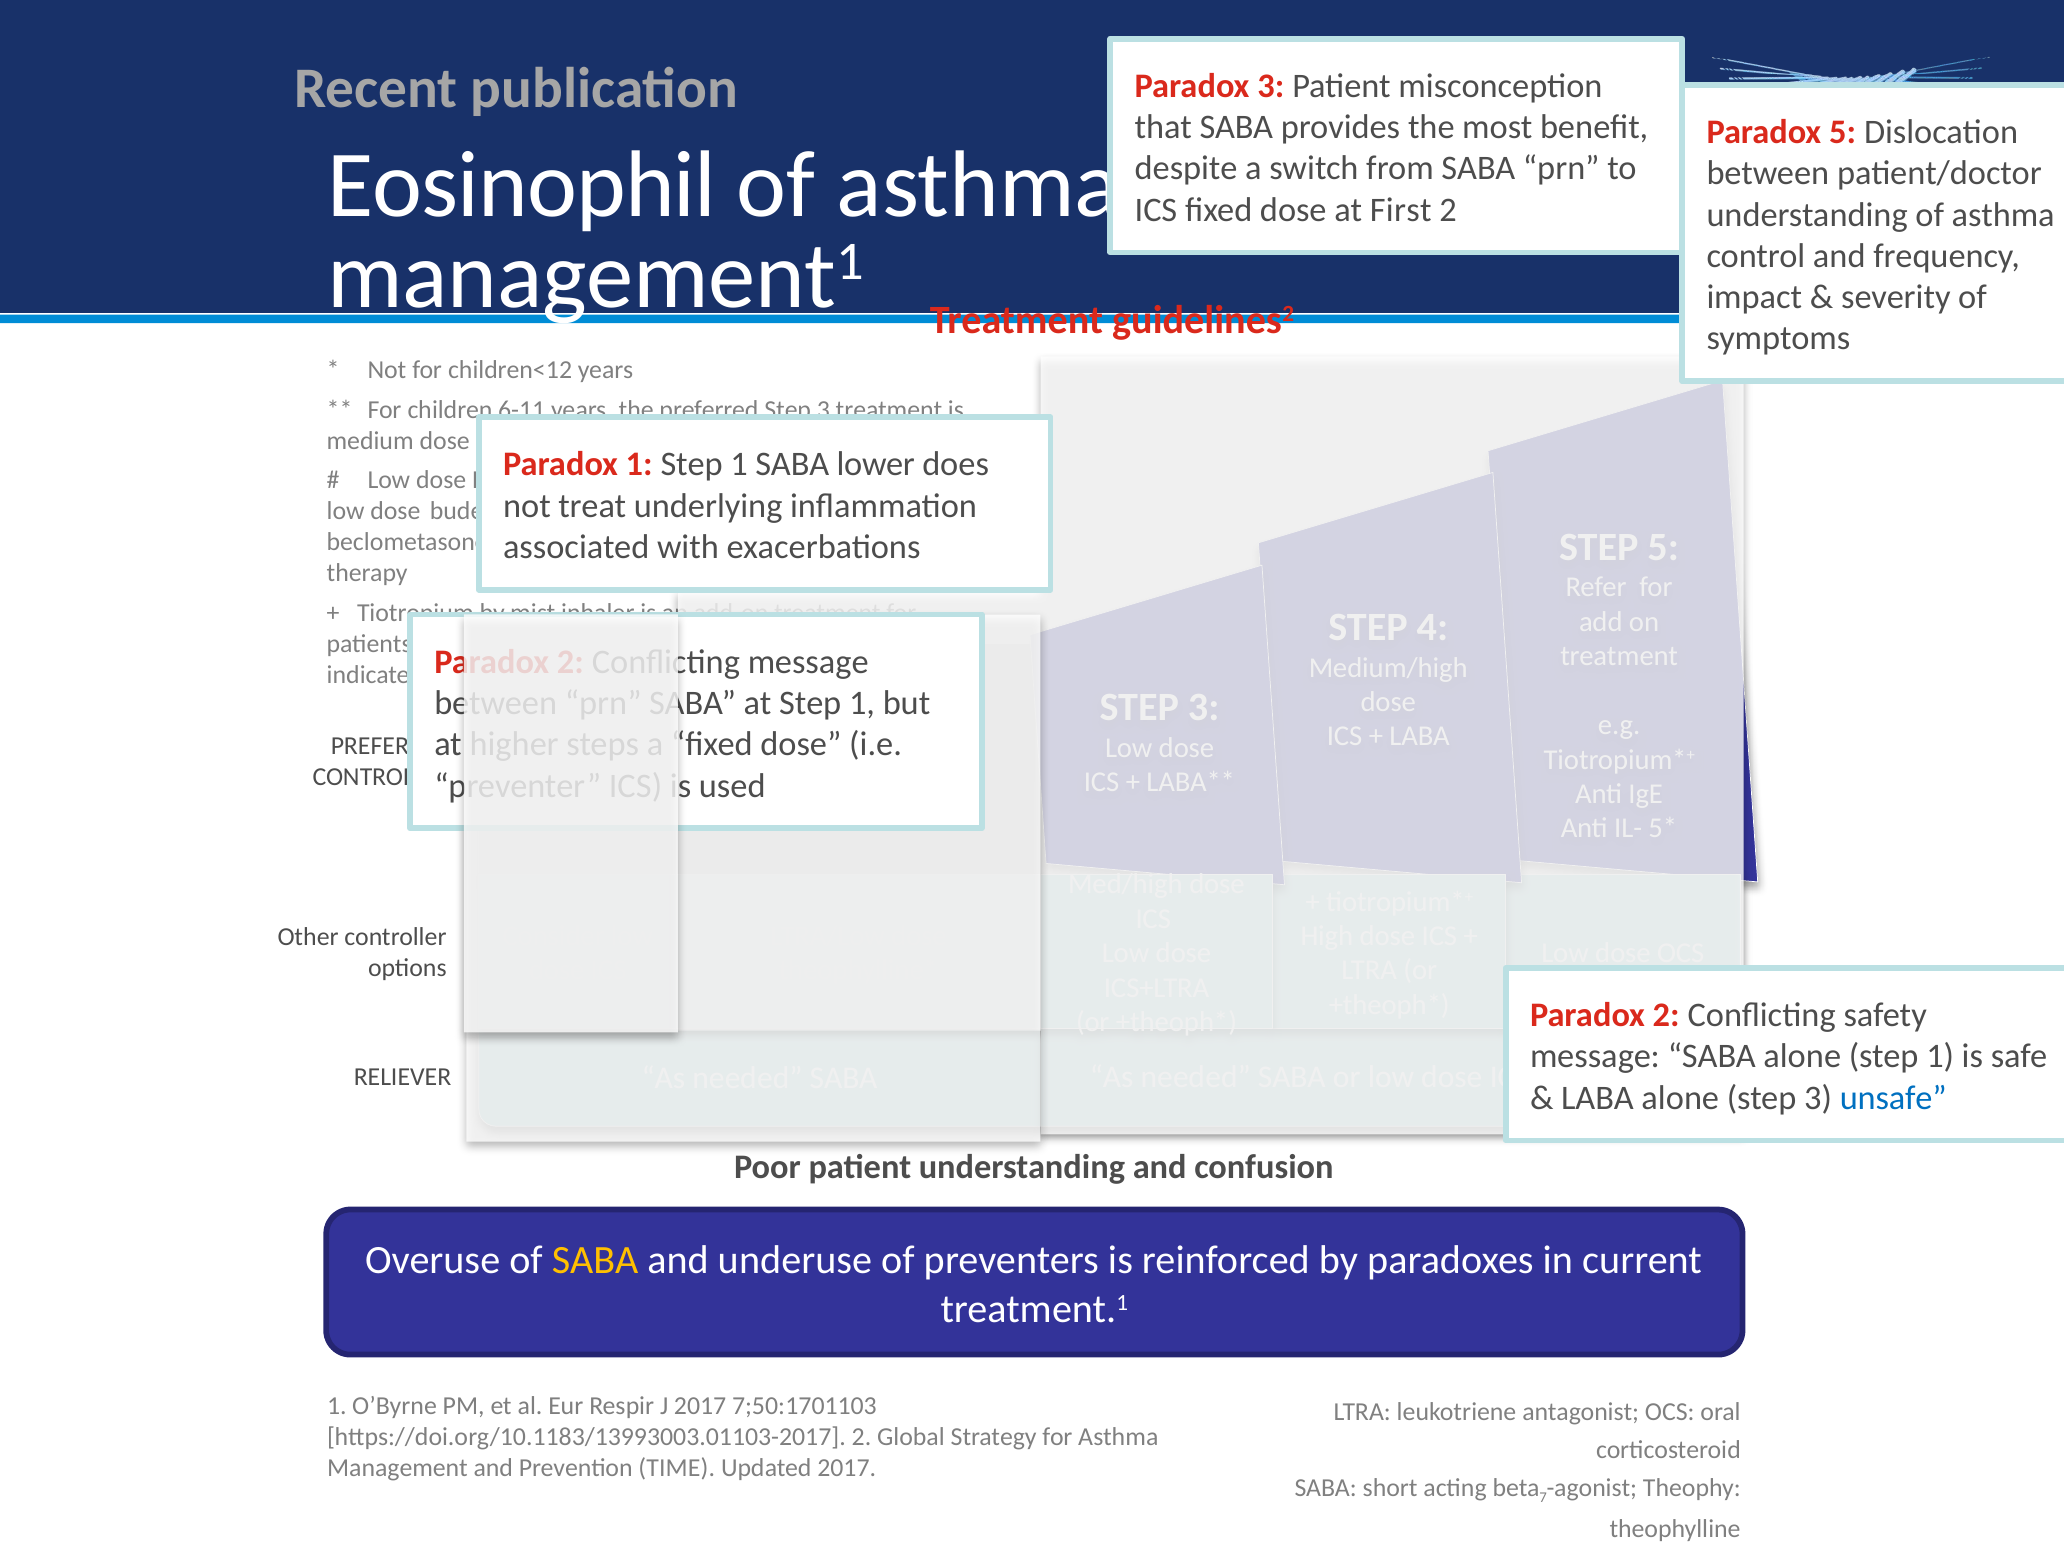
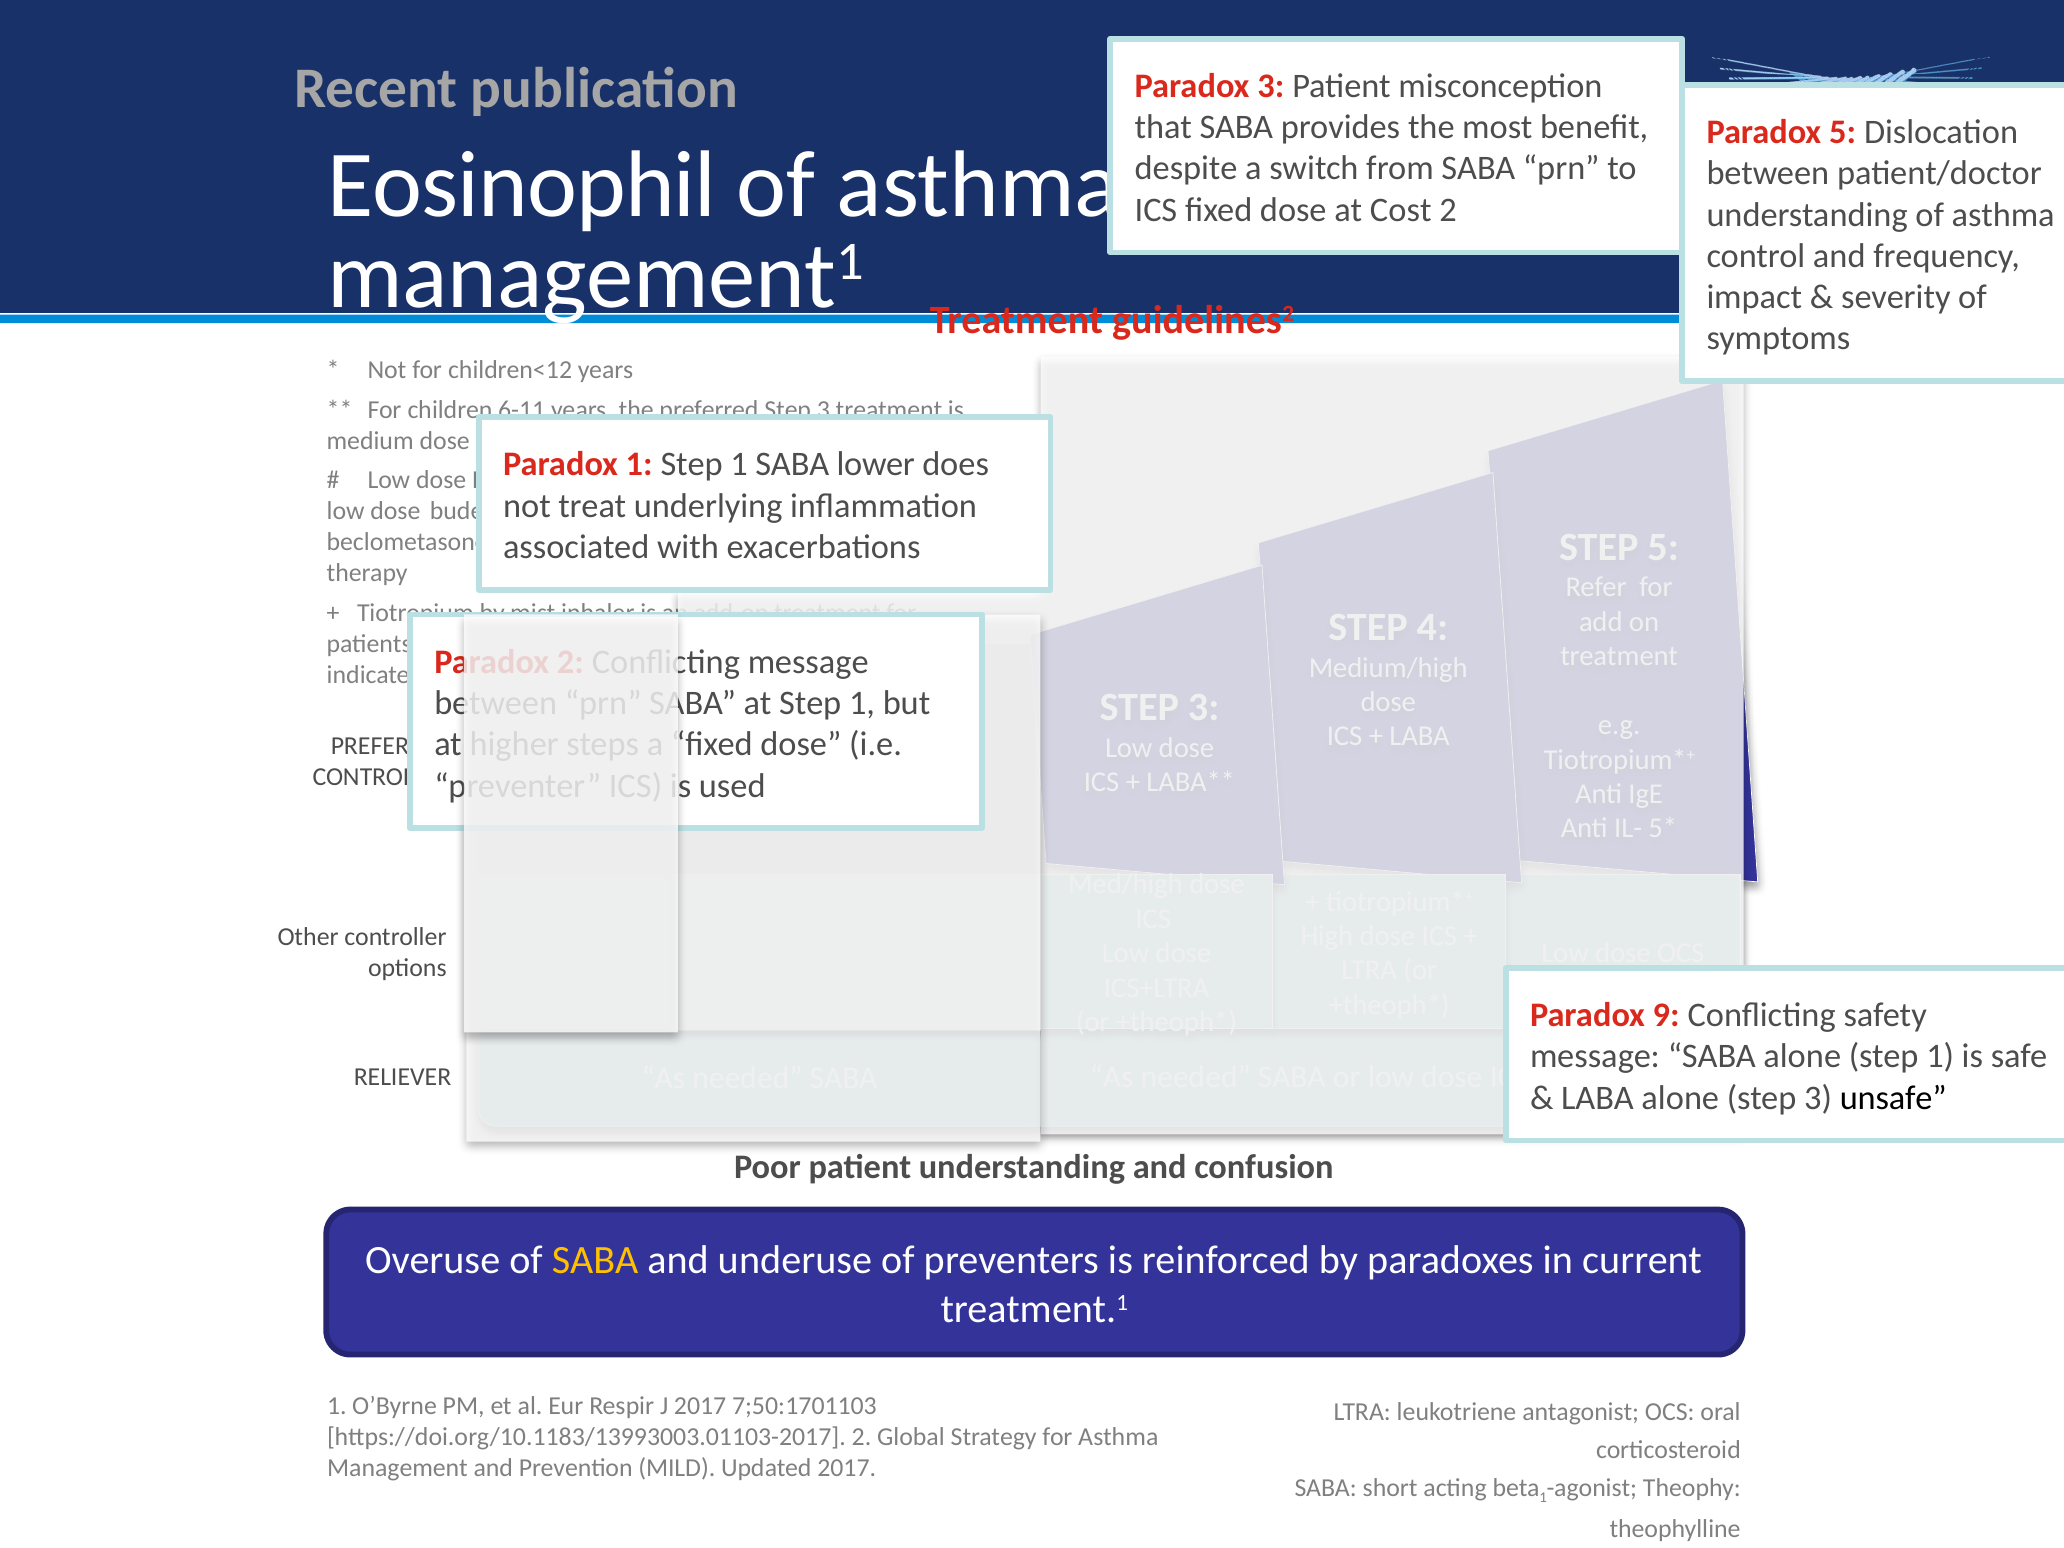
First: First -> Cost (1401, 210)
2: 2 -> 9 (1666, 1015)
unsafe colour: blue -> black (1893, 1098)
TIME: TIME -> MILD (677, 1468)
7: 7 -> 1 (1543, 1498)
